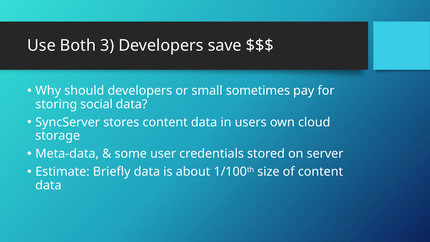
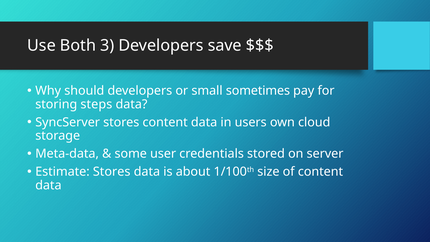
social: social -> steps (96, 104)
Estimate Briefly: Briefly -> Stores (112, 172)
